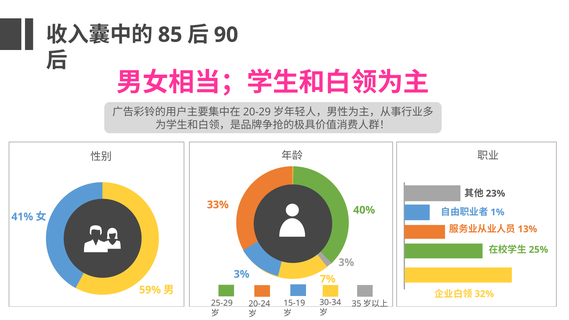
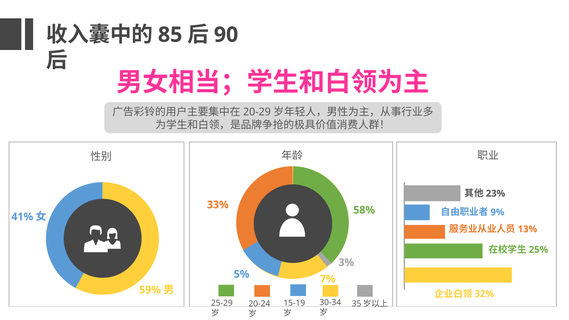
40%: 40% -> 58% (364, 210)
1%: 1% -> 9% (497, 212)
3%: 3% -> 5% (242, 274)
